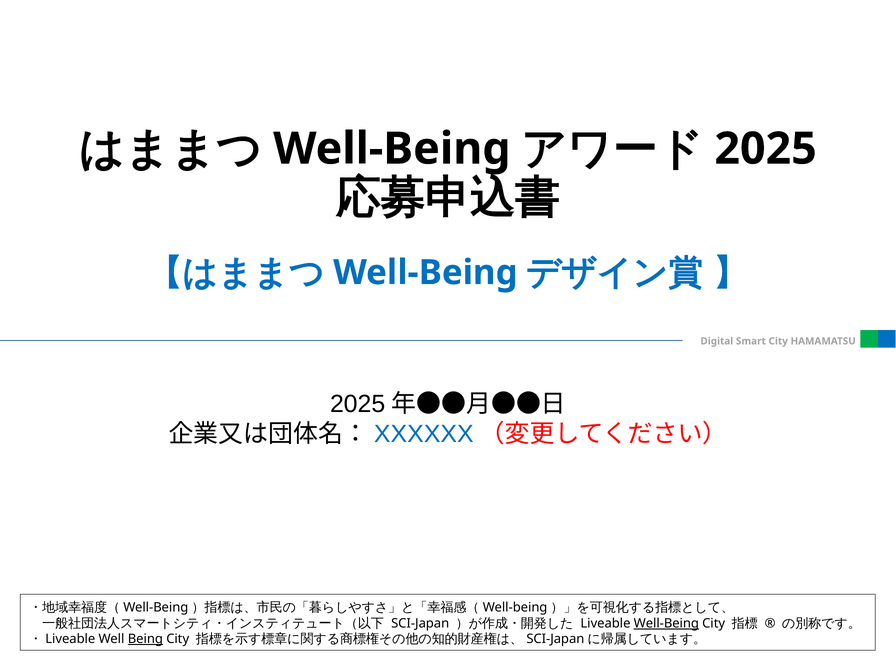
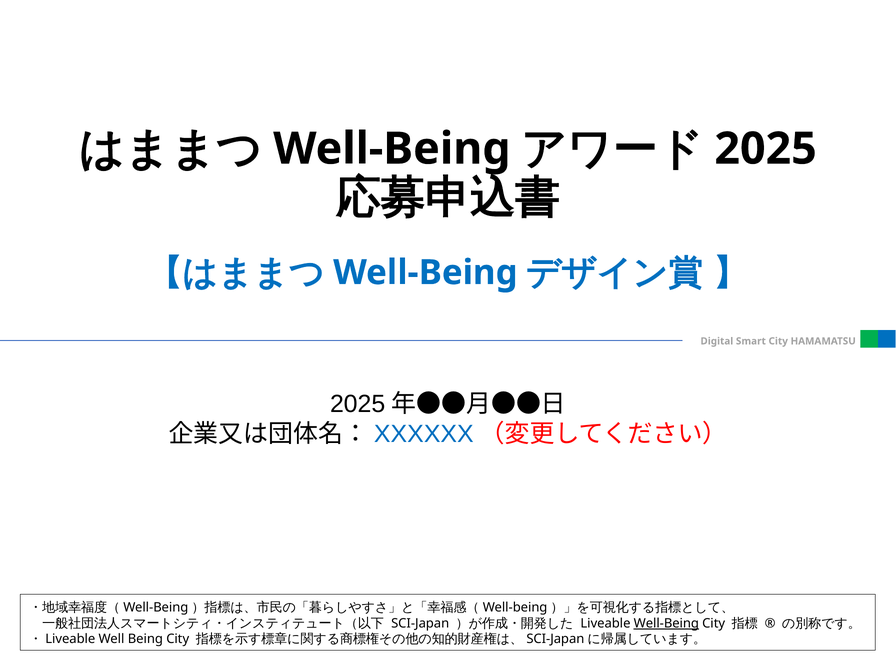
Being underline: present -> none (145, 639)
